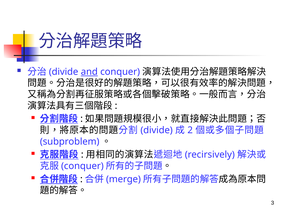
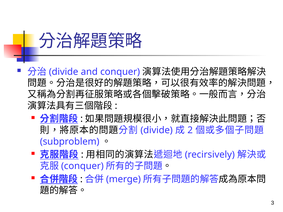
and underline: present -> none (89, 72)
